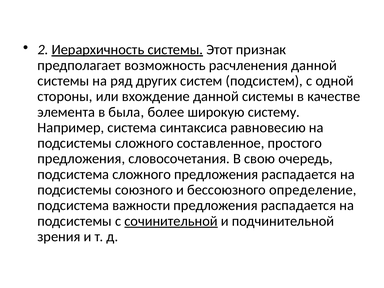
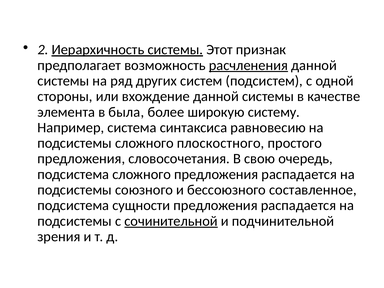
расчленения underline: none -> present (248, 65)
составленное: составленное -> плоскостного (221, 143)
определение: определение -> составленное (313, 190)
важности: важности -> сущности (141, 205)
